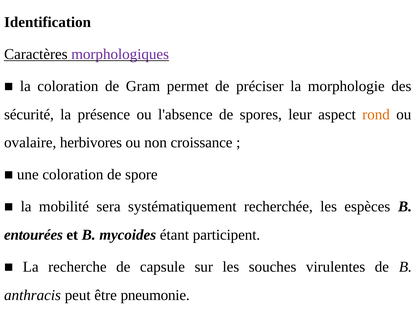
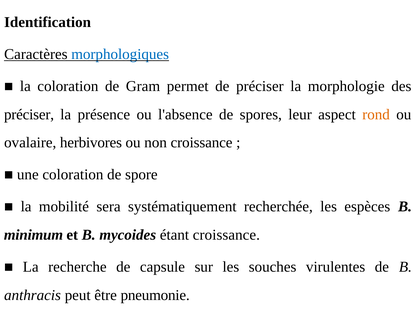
morphologiques colour: purple -> blue (120, 54)
sécurité: sécurité -> préciser (29, 114)
entourées: entourées -> minimum (33, 235)
étant participent: participent -> croissance (226, 235)
